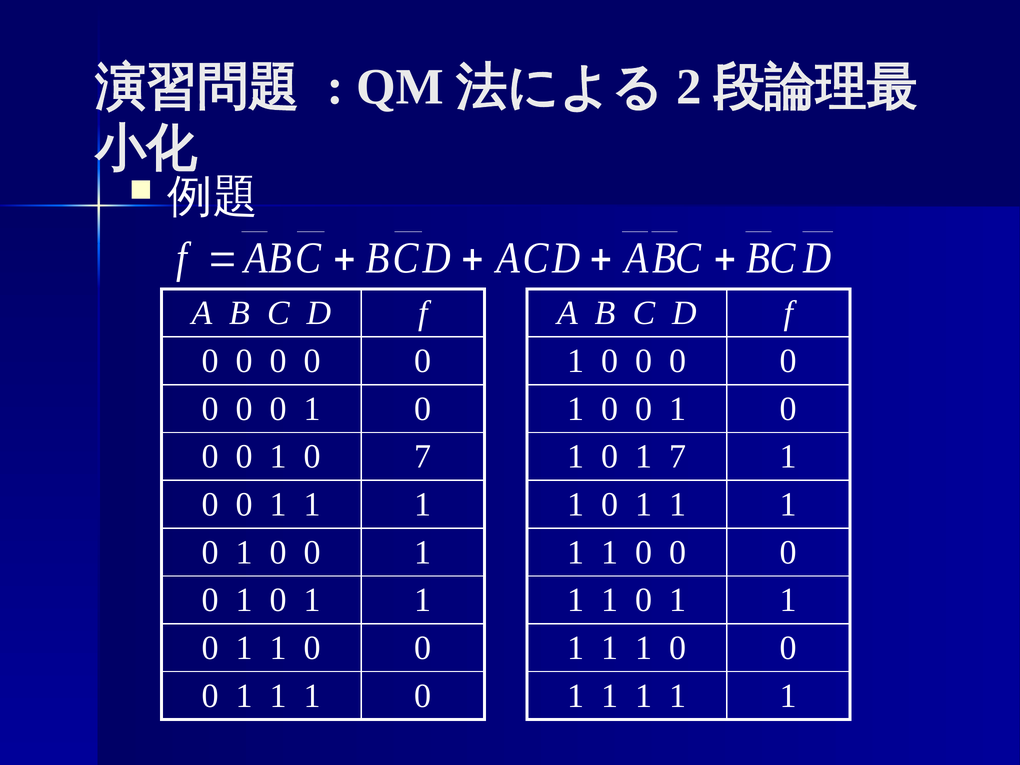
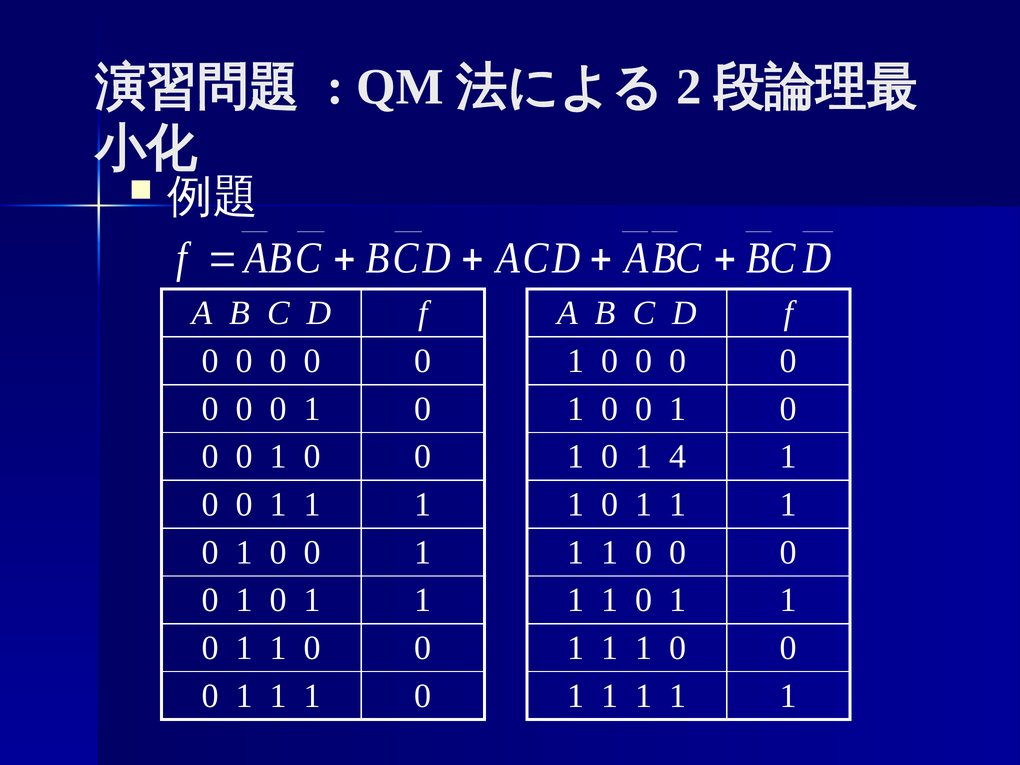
7: 7 -> 0 (423, 457)
1 7: 7 -> 4 (678, 457)
